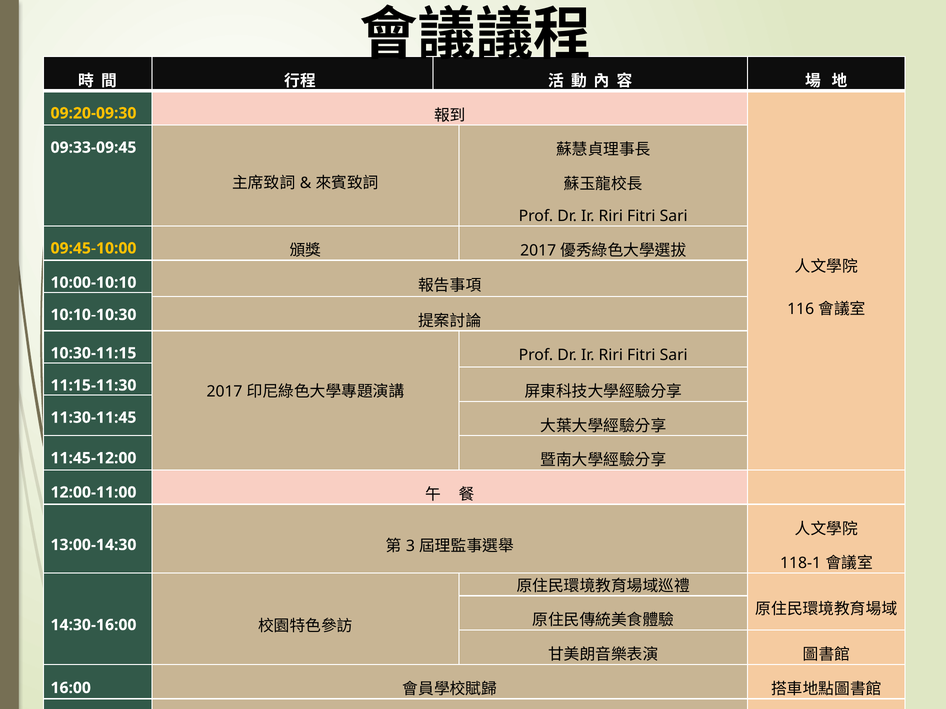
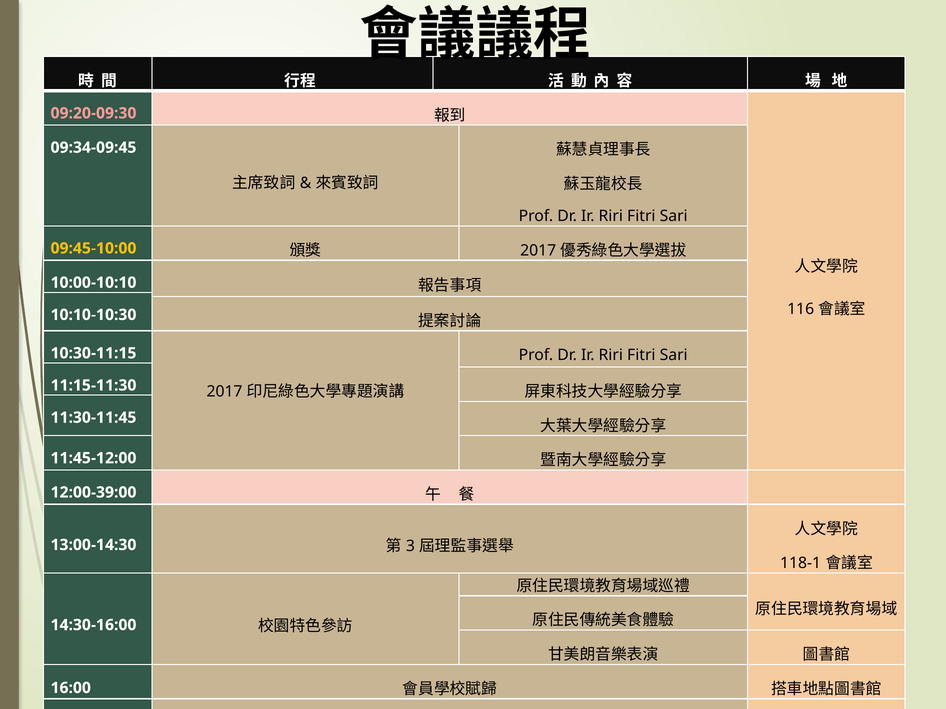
09:20-09:30 colour: yellow -> pink (93, 113)
09:33-09:45: 09:33-09:45 -> 09:34-09:45 (93, 148)
12:00-11:00: 12:00-11:00 -> 12:00-39:00 (93, 493)
